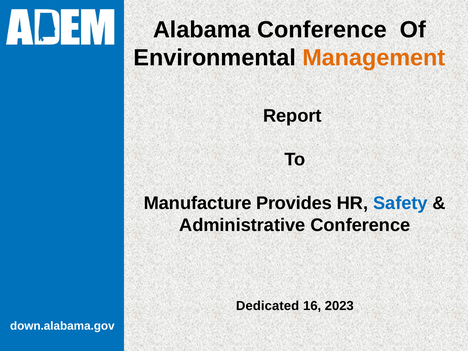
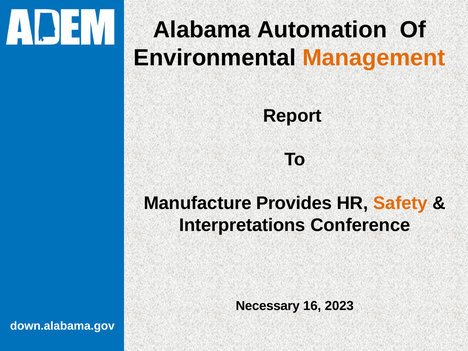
Alabama Conference: Conference -> Automation (322, 30)
Safety colour: blue -> orange (400, 203)
Administrative: Administrative -> Interpretations (242, 225)
Dedicated: Dedicated -> Necessary (268, 306)
